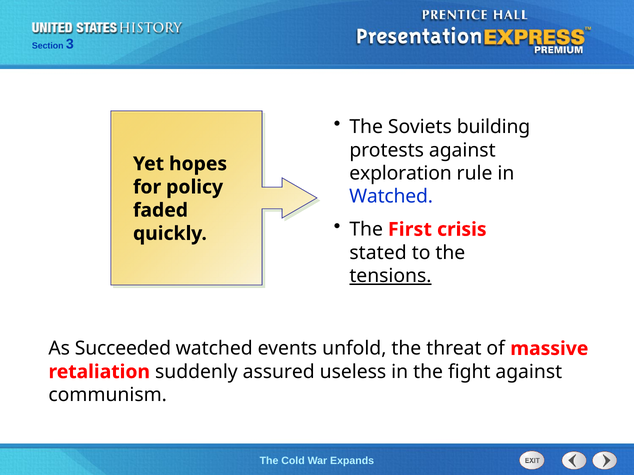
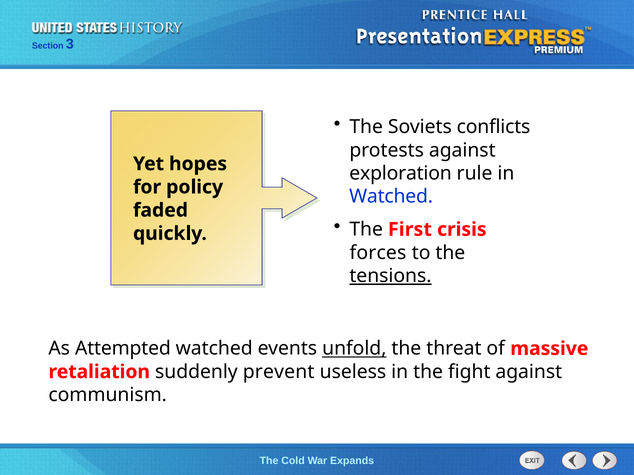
building: building -> conflicts (493, 127)
stated: stated -> forces (378, 253)
Succeeded: Succeeded -> Attempted (123, 349)
unfold underline: none -> present (354, 349)
assured: assured -> prevent (279, 372)
